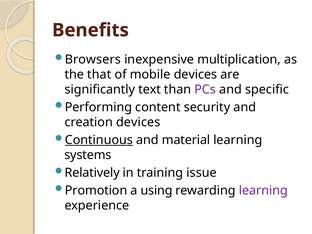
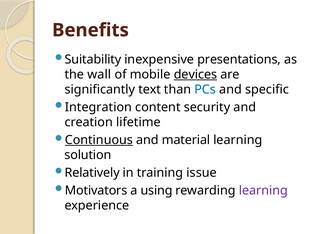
Browsers: Browsers -> Suitability (93, 59)
multiplication: multiplication -> presentations (239, 59)
that: that -> wall (99, 74)
devices underline: none -> present (195, 74)
PCs colour: purple -> blue (205, 90)
Performing: Performing -> Integration (98, 107)
creation devices: devices -> lifetime (138, 122)
systems: systems -> solution (88, 155)
Promotion: Promotion -> Motivators (96, 190)
